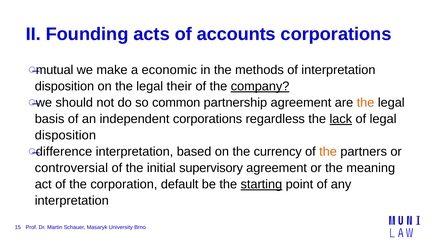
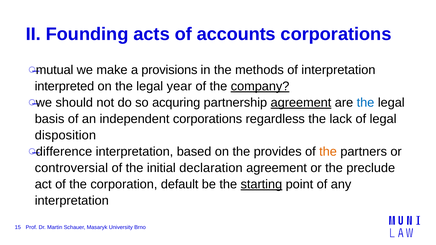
economic: economic -> provisions (169, 70)
disposition: disposition -> interpreted (64, 86)
their: their -> year (179, 86)
common: common -> acquring (176, 103)
agreement underline: none -> present (301, 103)
the colour: orange -> blue (365, 103)
lack underline: present -> none (341, 119)
currency: currency -> provides (278, 152)
supervisory: supervisory -> declaration (211, 168)
meaning: meaning -> preclude (371, 168)
